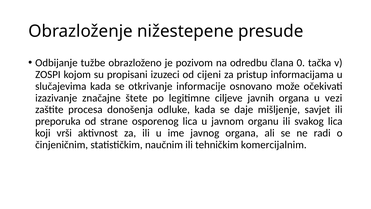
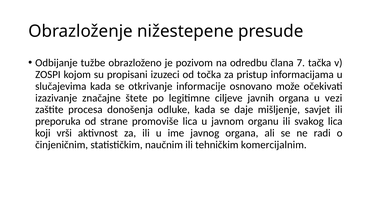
0: 0 -> 7 (301, 63)
cijeni: cijeni -> točka (209, 74)
osporenog: osporenog -> promoviše (155, 121)
